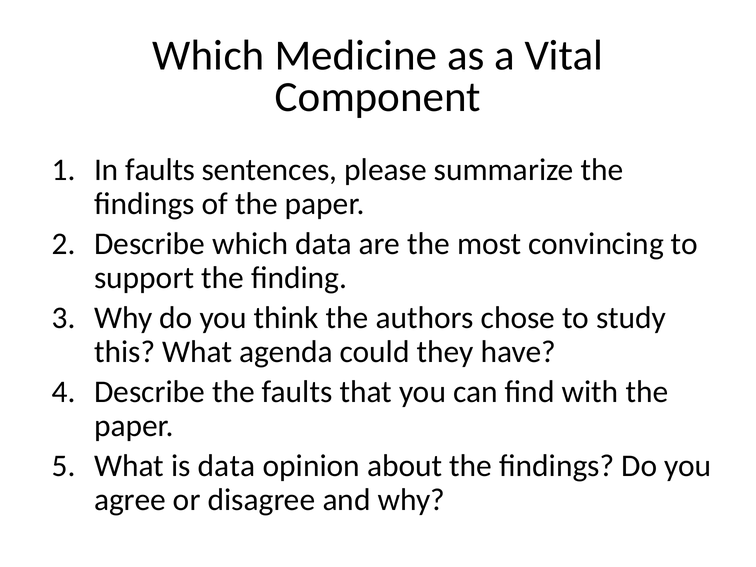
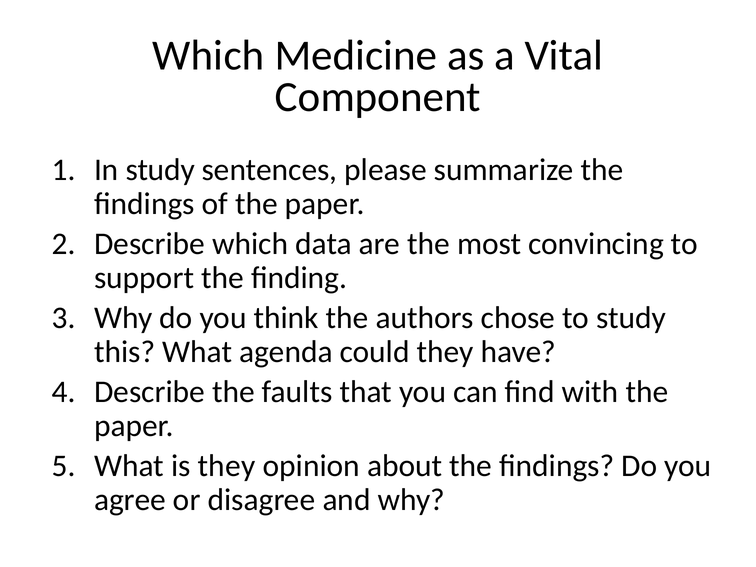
In faults: faults -> study (160, 170)
is data: data -> they (227, 466)
